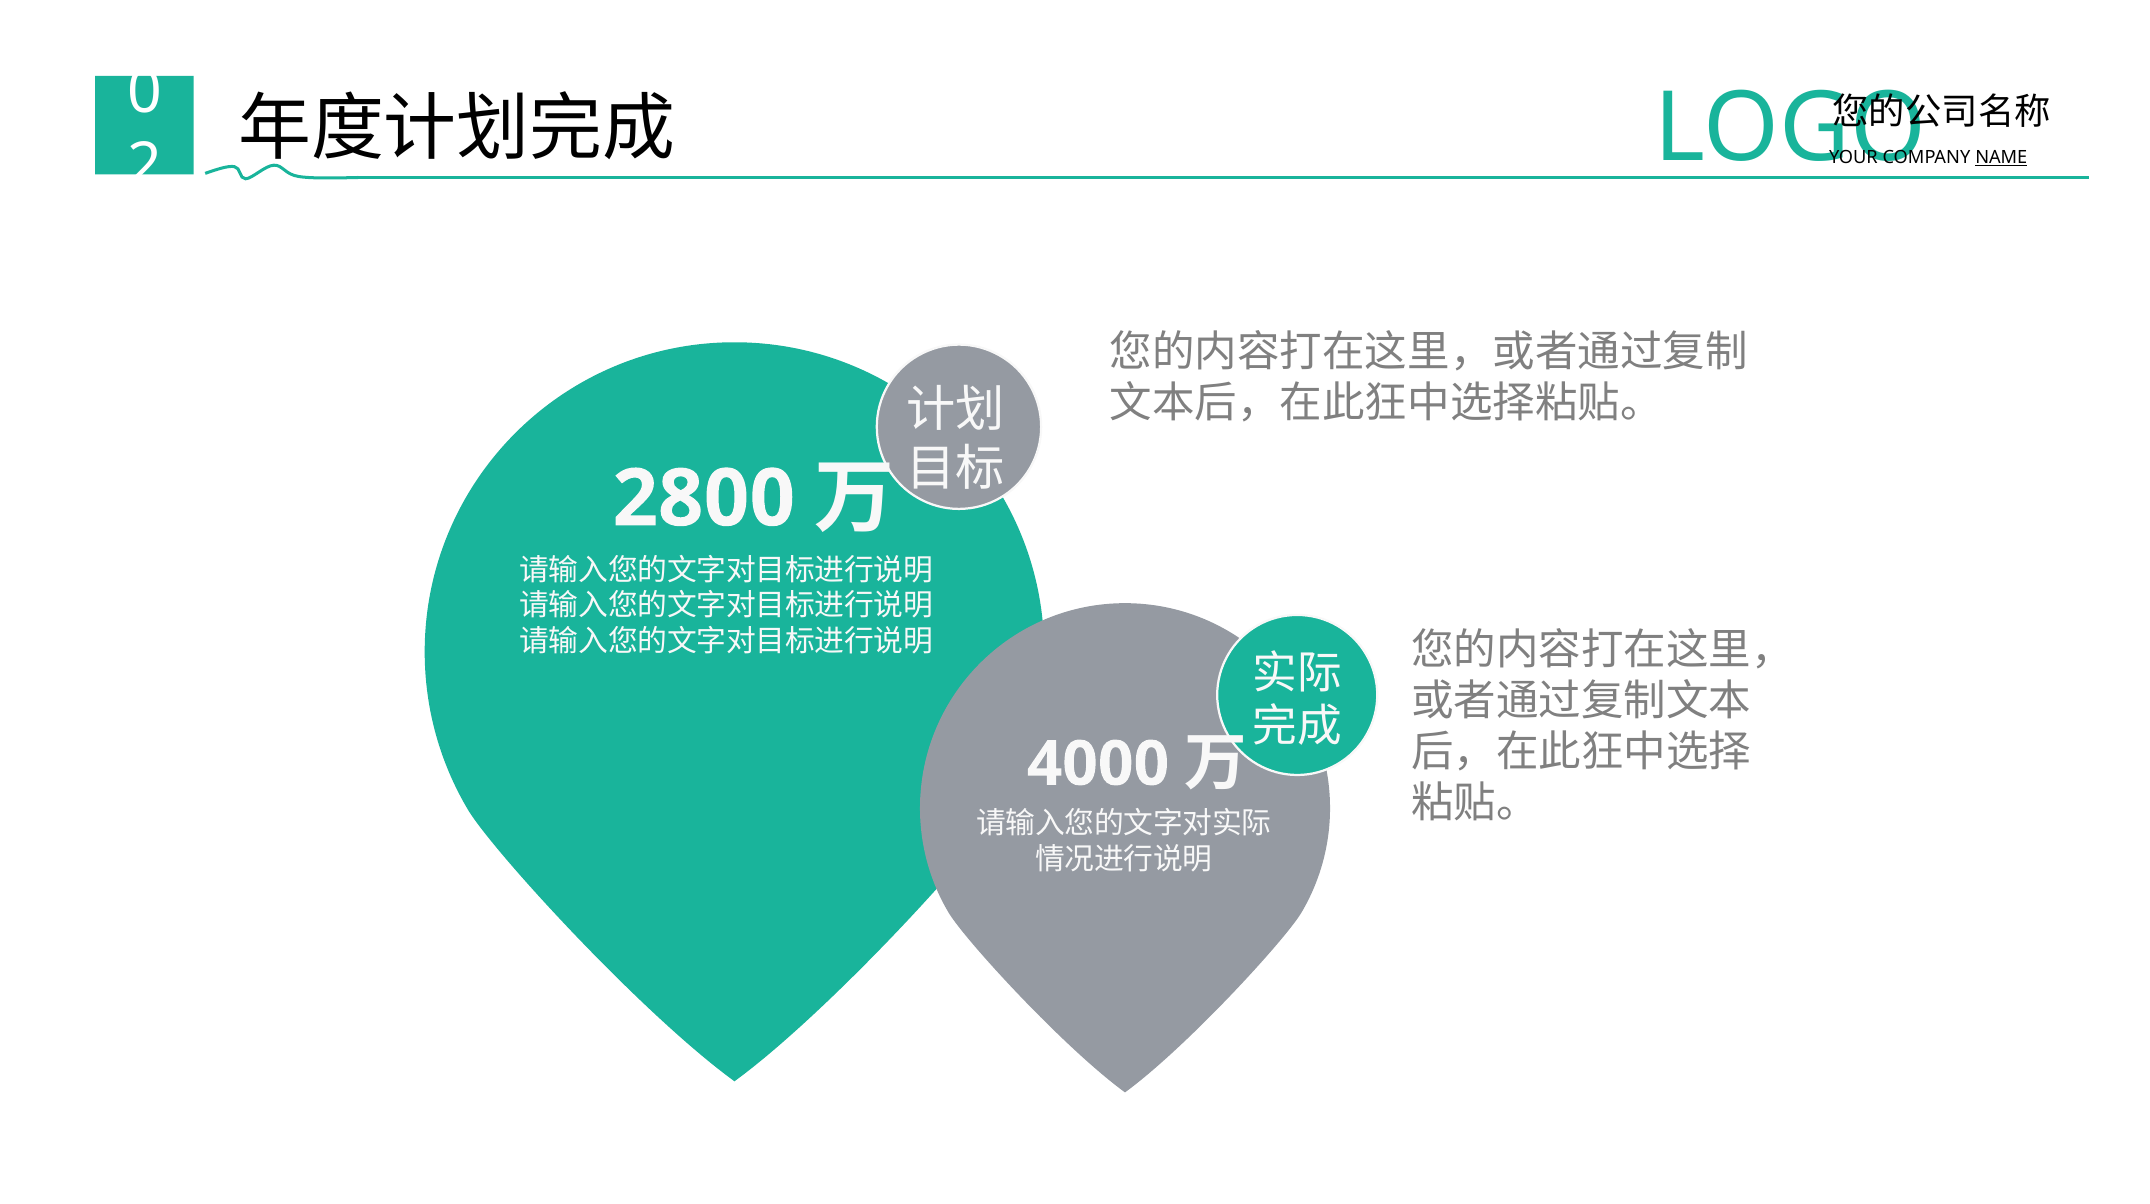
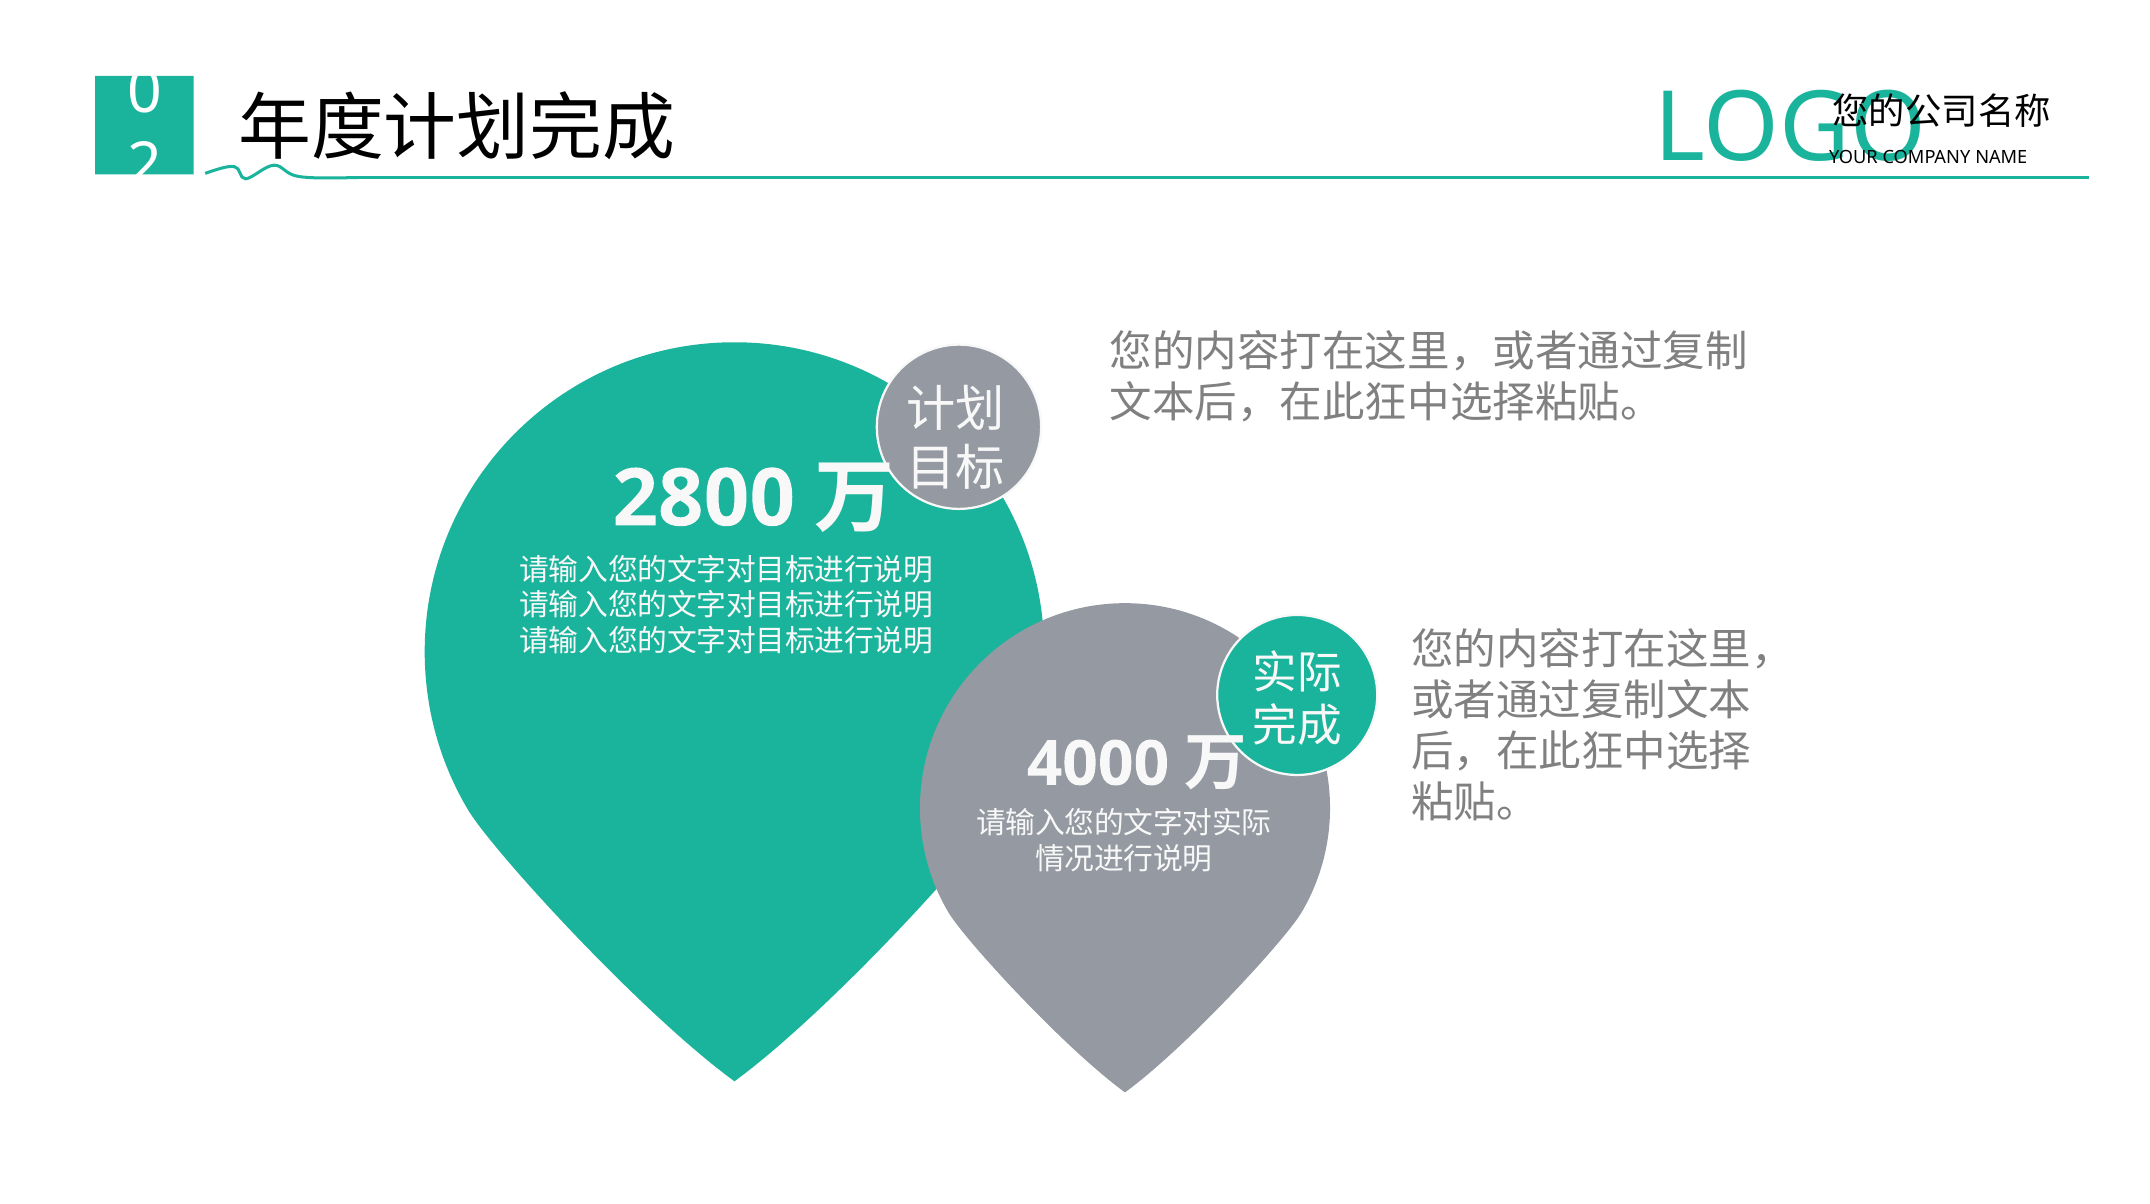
NAME underline: present -> none (2001, 158)
